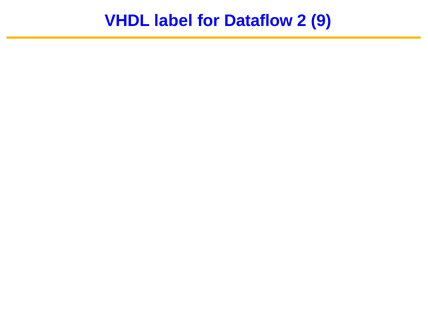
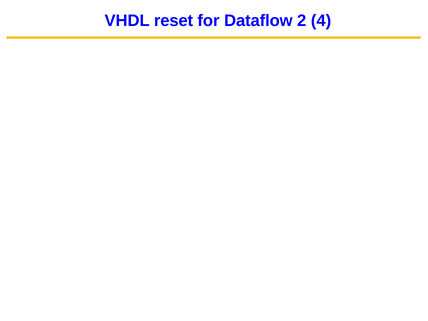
label: label -> reset (174, 21)
2 9: 9 -> 4 (321, 21)
